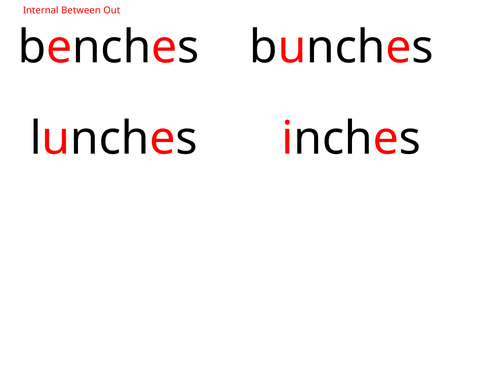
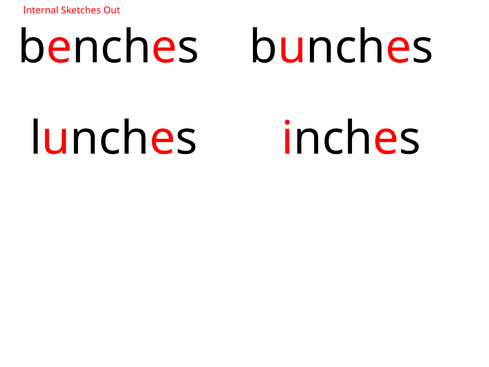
Between: Between -> Sketches (81, 10)
